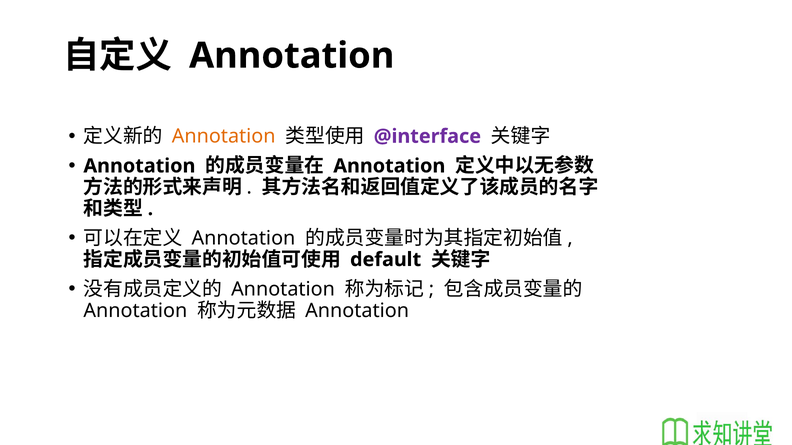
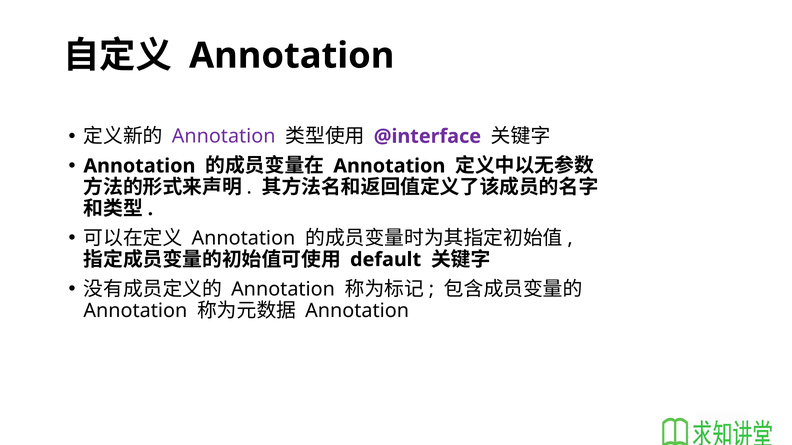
Annotation colour: orange -> purple (224, 136)
